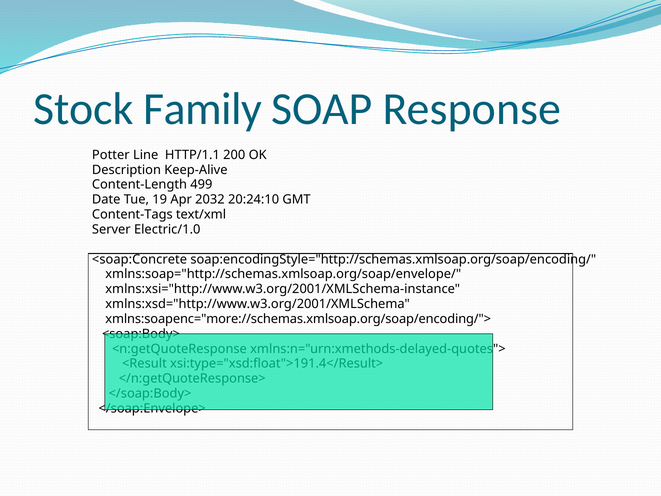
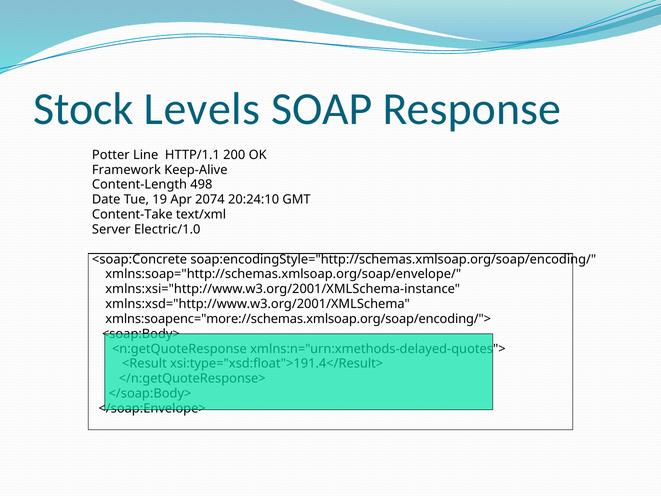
Family: Family -> Levels (202, 109)
Description: Description -> Framework (126, 170)
499: 499 -> 498 (201, 185)
2032: 2032 -> 2074 (210, 199)
Content-Tags: Content-Tags -> Content-Take (132, 214)
